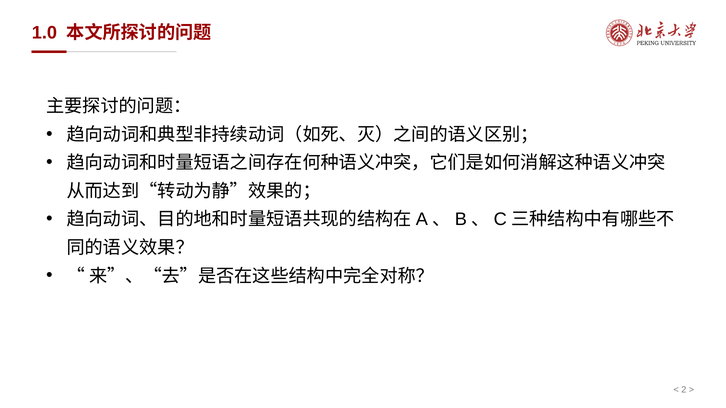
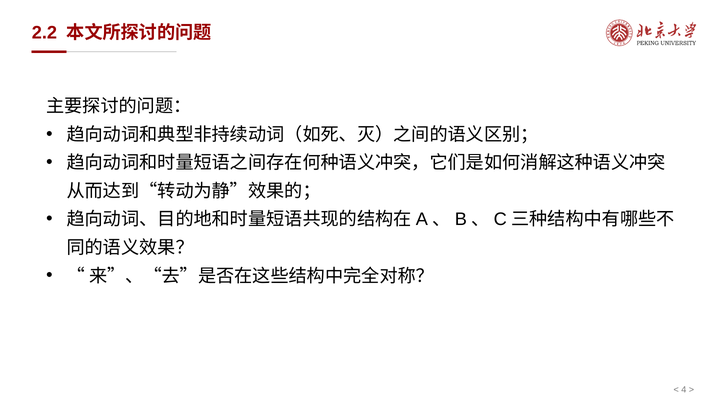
1.0: 1.0 -> 2.2 (44, 33)
2: 2 -> 4 (684, 390)
